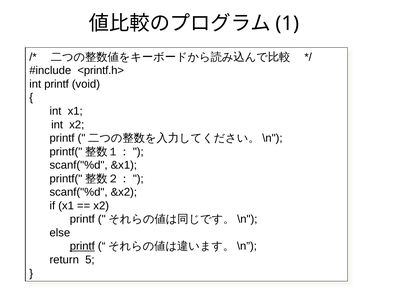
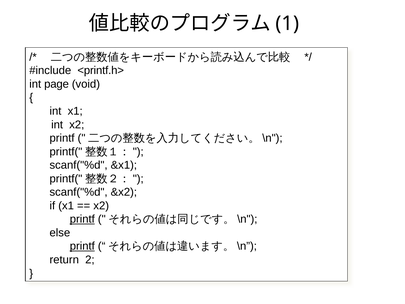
int printf: printf -> page (57, 84)
printf underline: none -> present (82, 219)
5: 5 -> 2 (90, 260)
